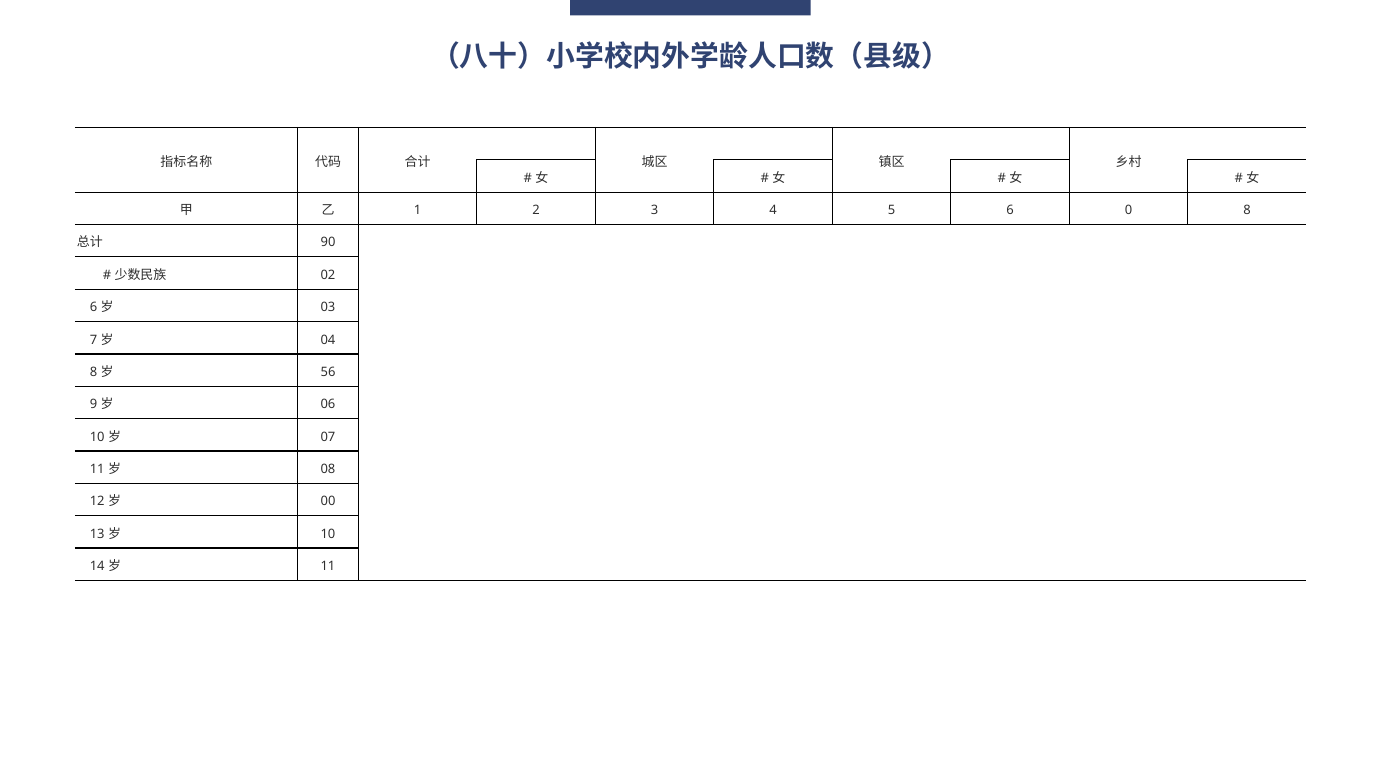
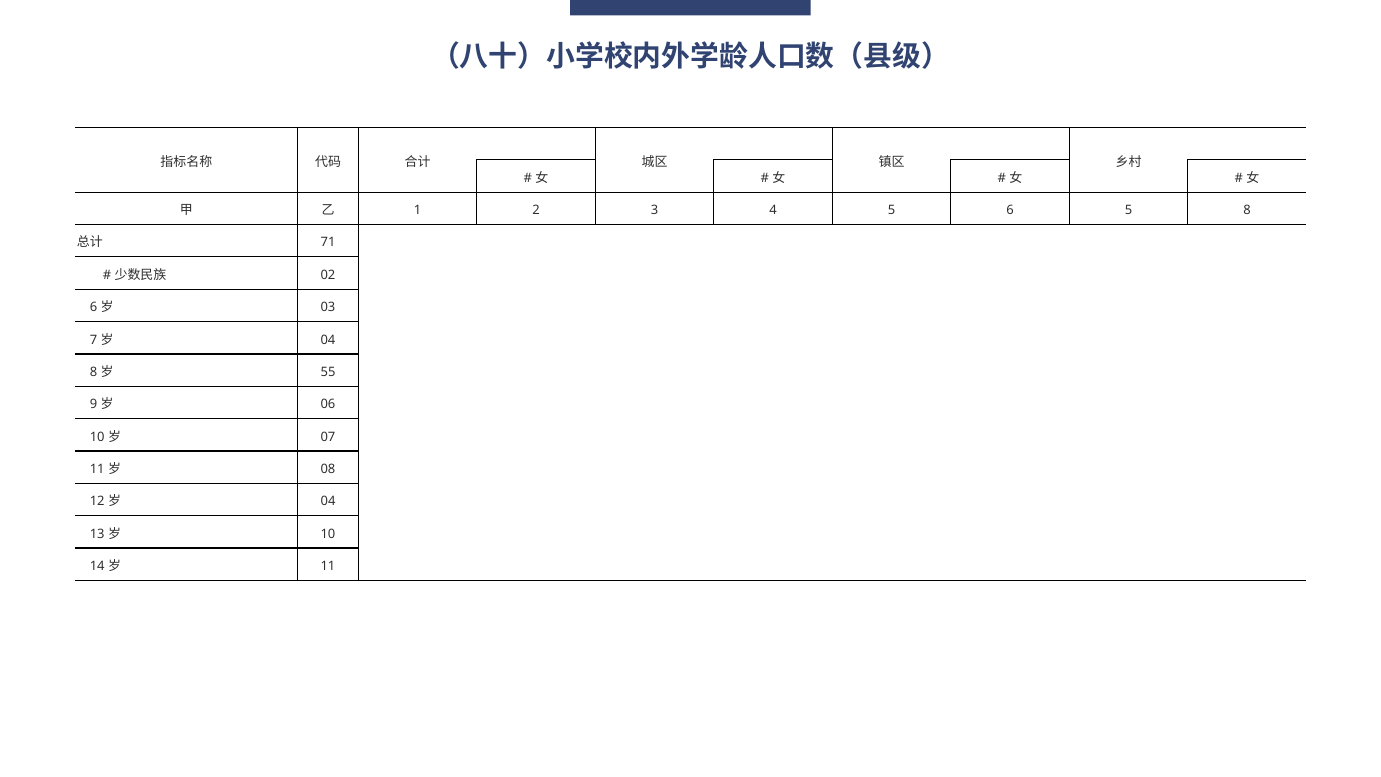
6 0: 0 -> 5 (1129, 210)
90: 90 -> 71 (328, 243)
56: 56 -> 55 (328, 372)
00: 00 -> 04 (328, 501)
